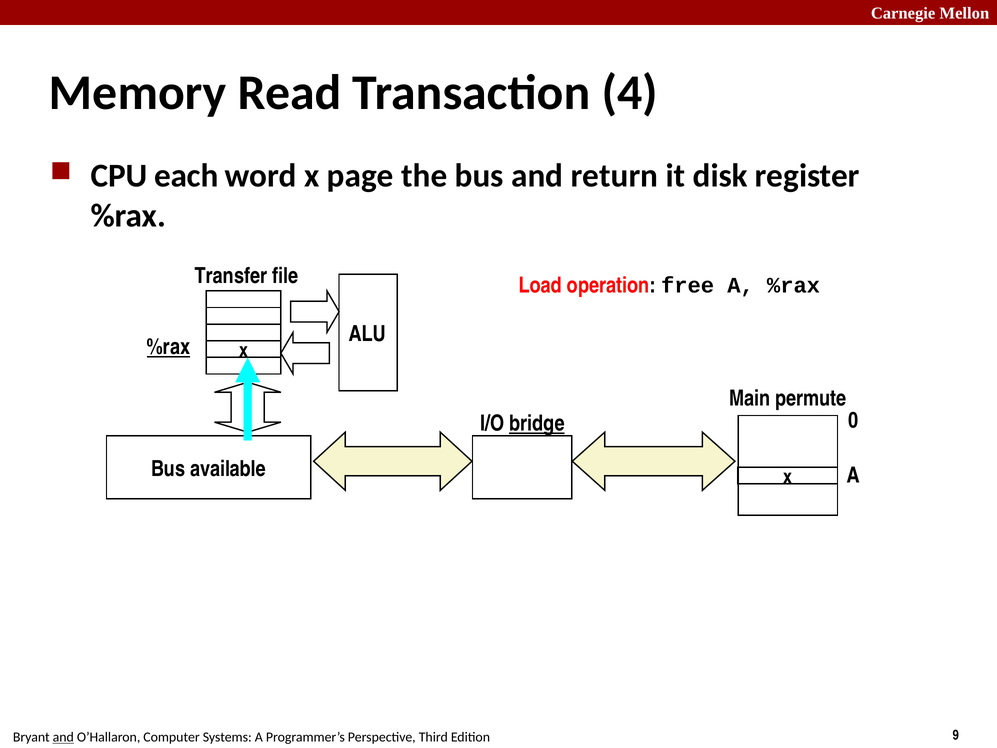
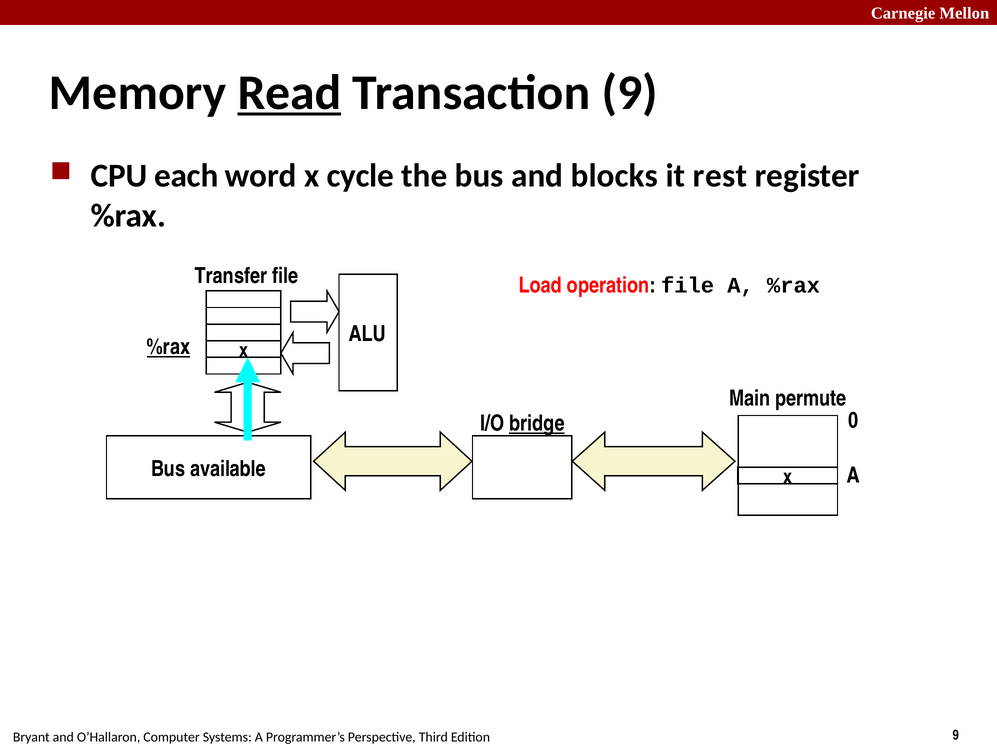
Read underline: none -> present (289, 93)
Transaction 4: 4 -> 9 (630, 93)
page: page -> cycle (360, 176)
return: return -> blocks (614, 176)
disk: disk -> rest (720, 176)
operation free: free -> file (688, 286)
and underline: present -> none (63, 737)
